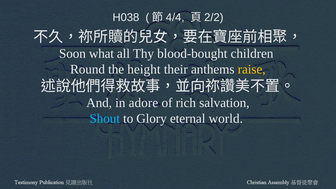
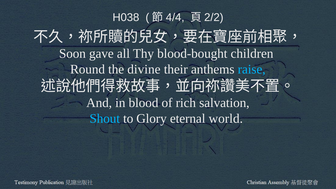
what: what -> gave (101, 54)
height: height -> divine (144, 69)
raise colour: yellow -> light blue (252, 69)
adore: adore -> blood (144, 103)
